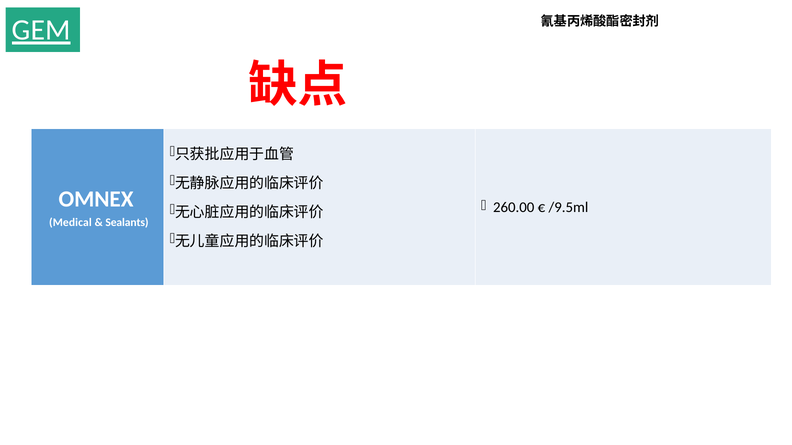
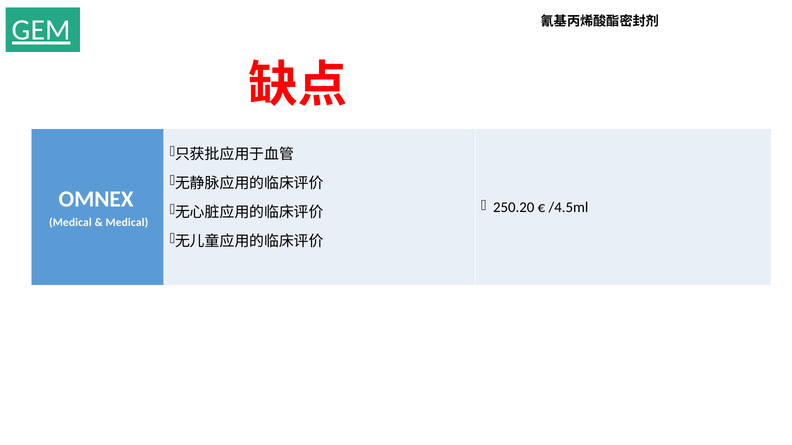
260.00: 260.00 -> 250.20 (514, 207)
/9.5ml: /9.5ml -> /4.5ml (568, 207)
Sealants: Sealants -> Medical (127, 223)
